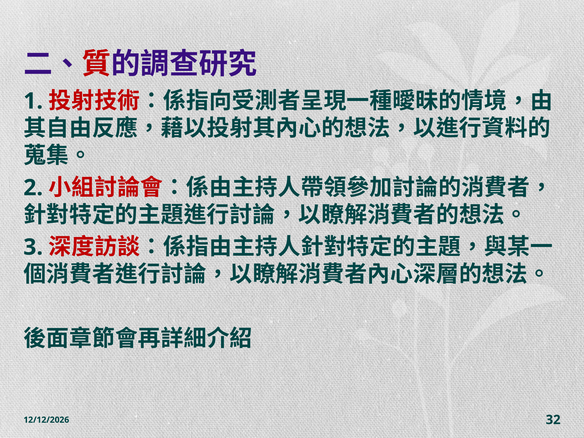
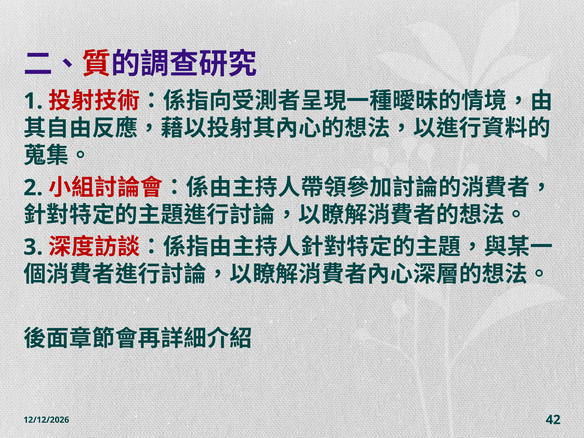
32: 32 -> 42 (553, 420)
